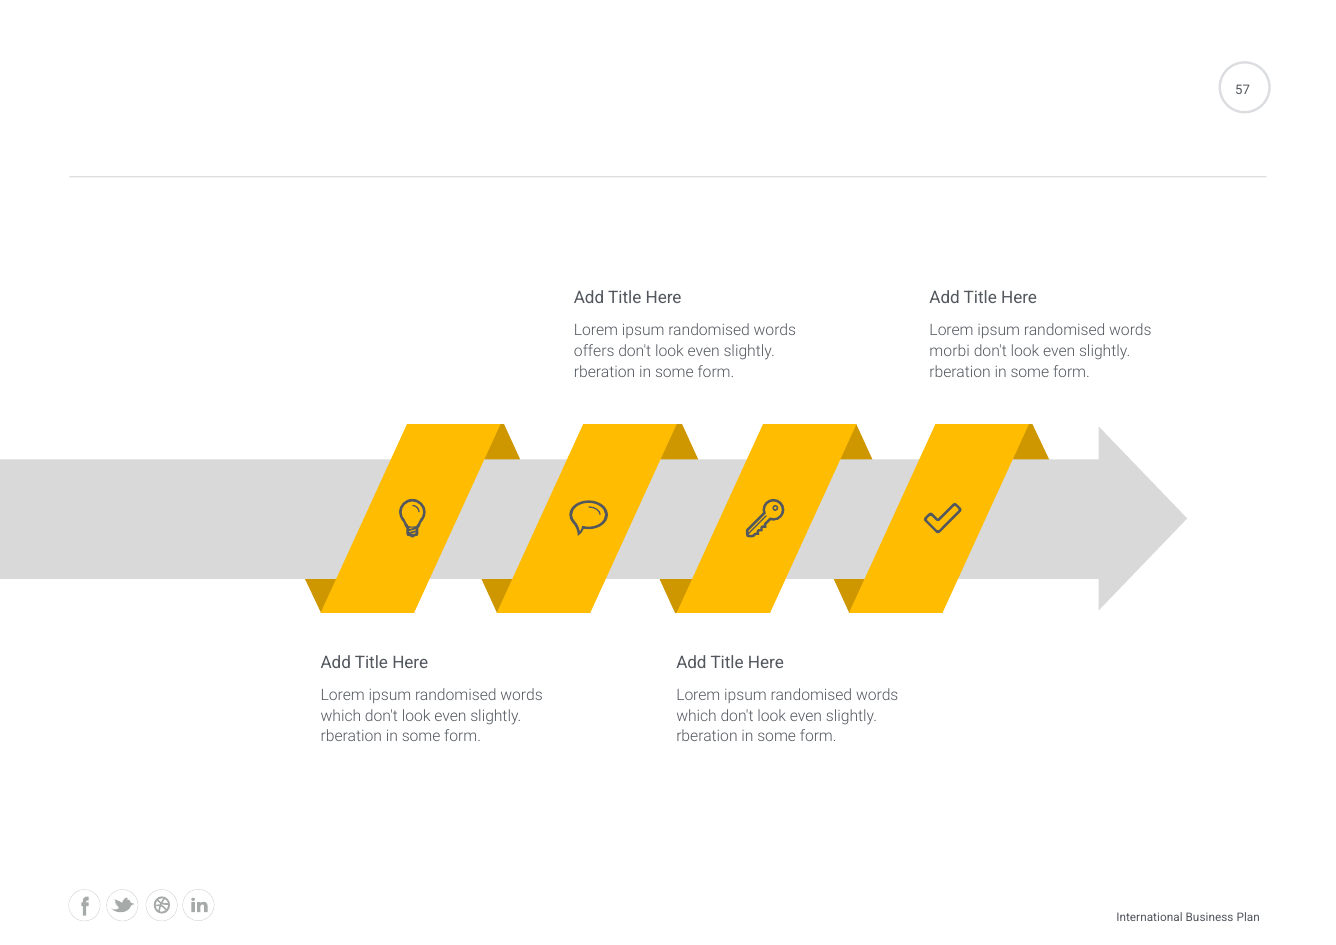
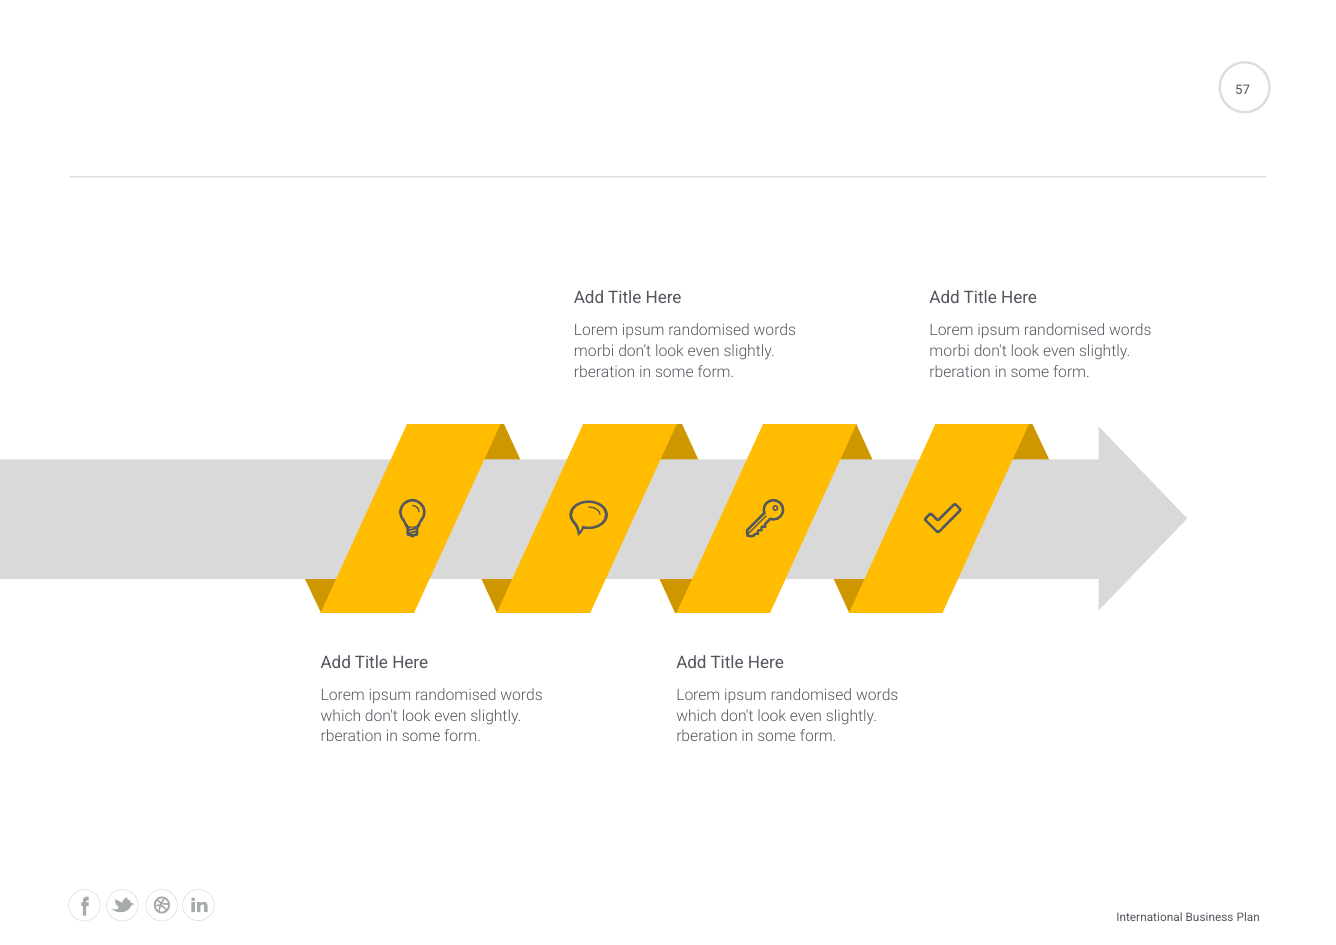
offers: offers -> morbi (594, 351)
